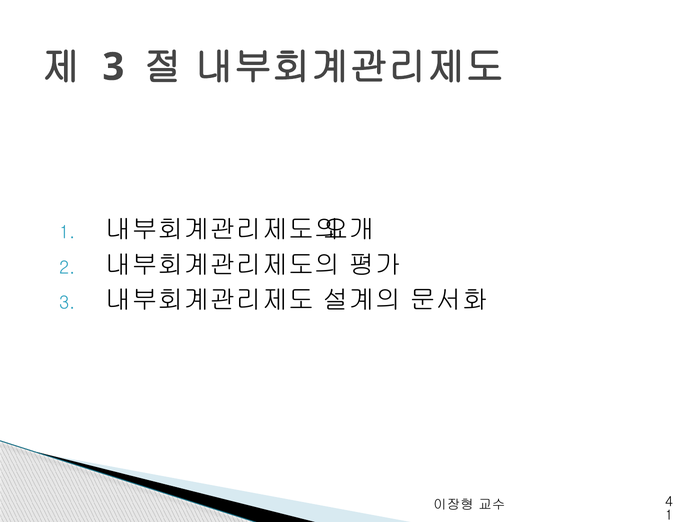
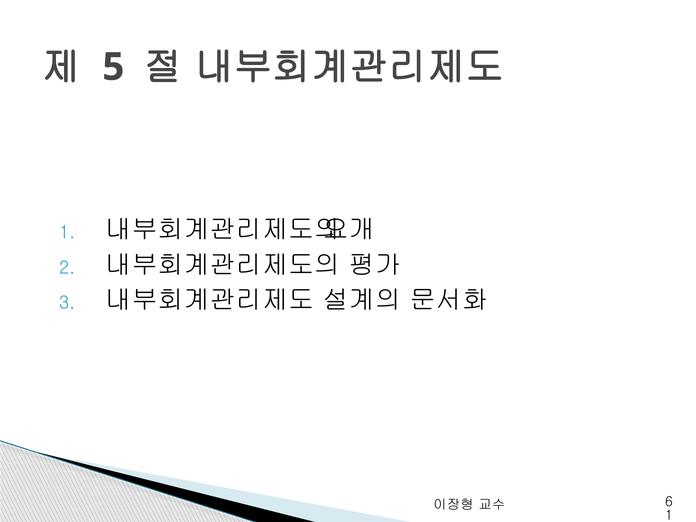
3: 3 -> 5 (113, 67)
4: 4 -> 6 (669, 502)
